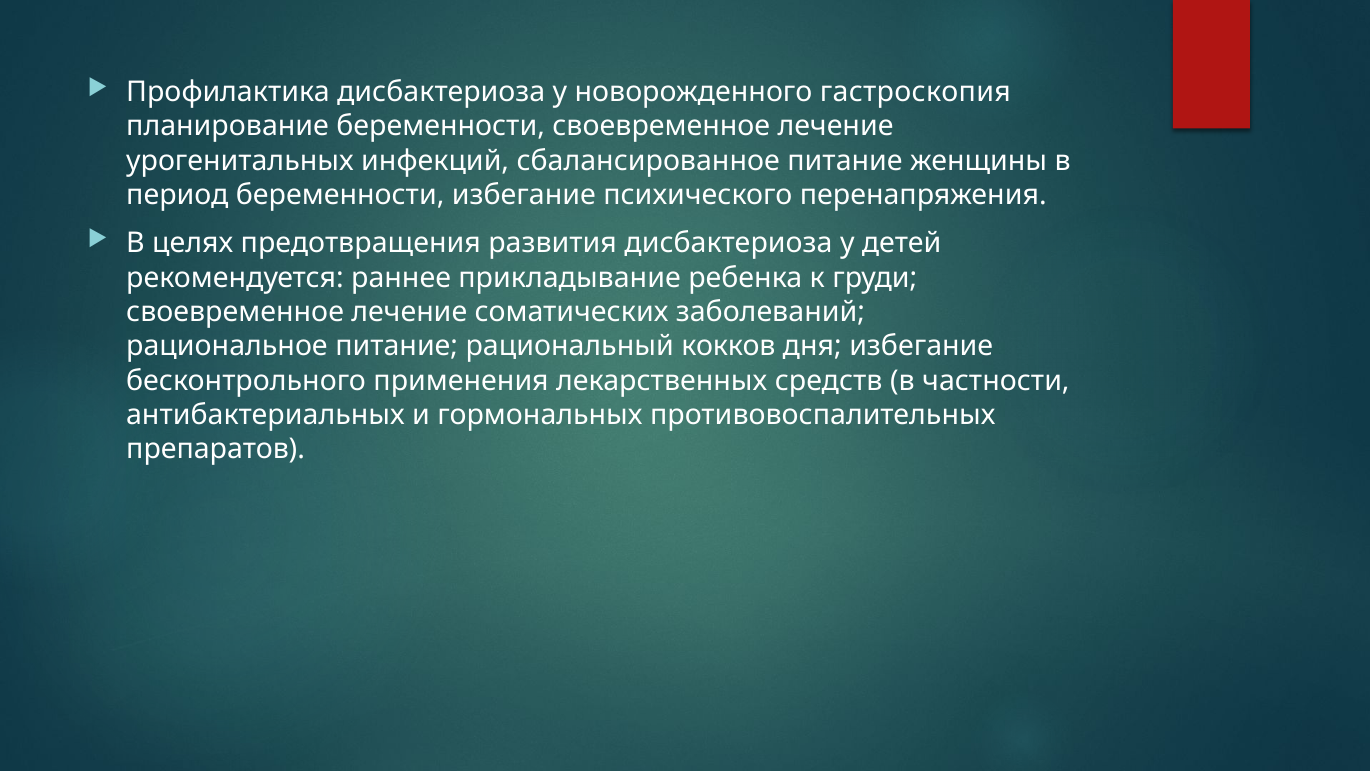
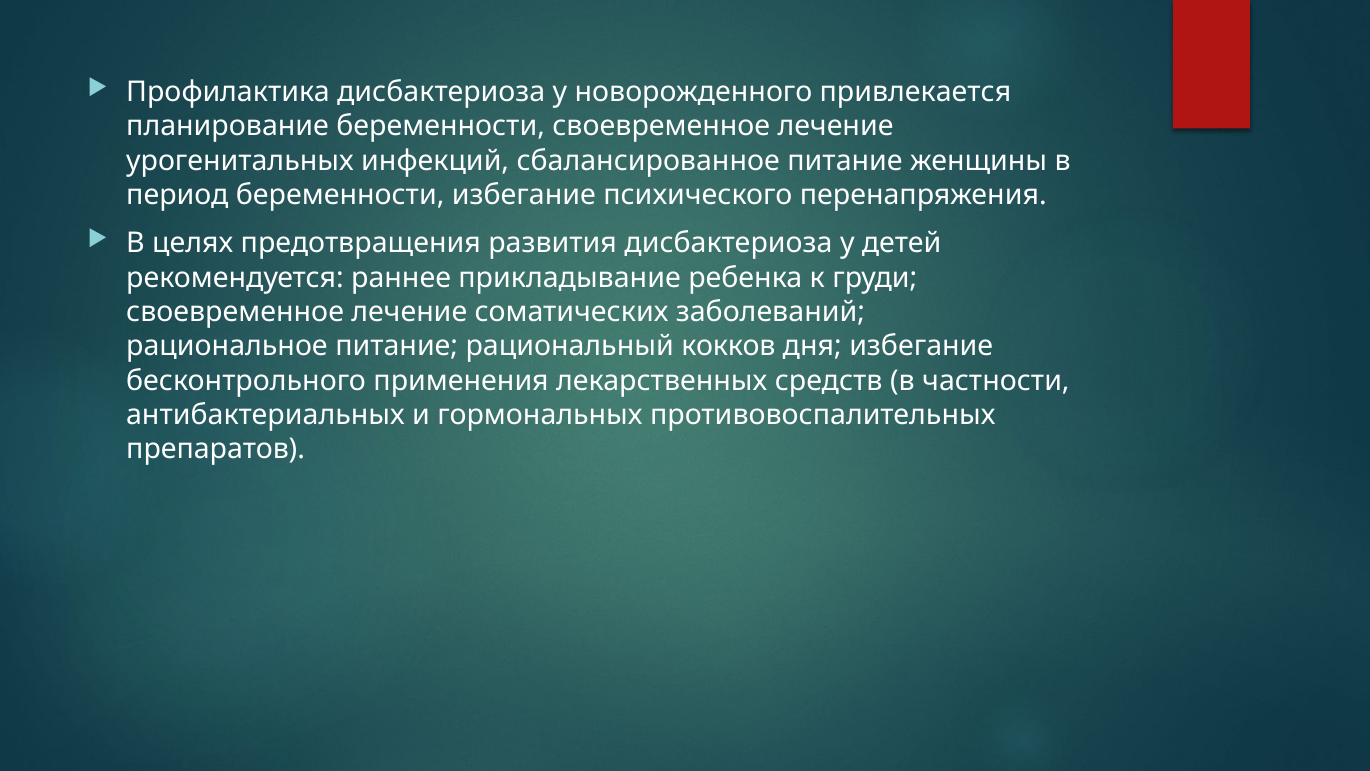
гастроскопия: гастроскопия -> привлекается (915, 92)
